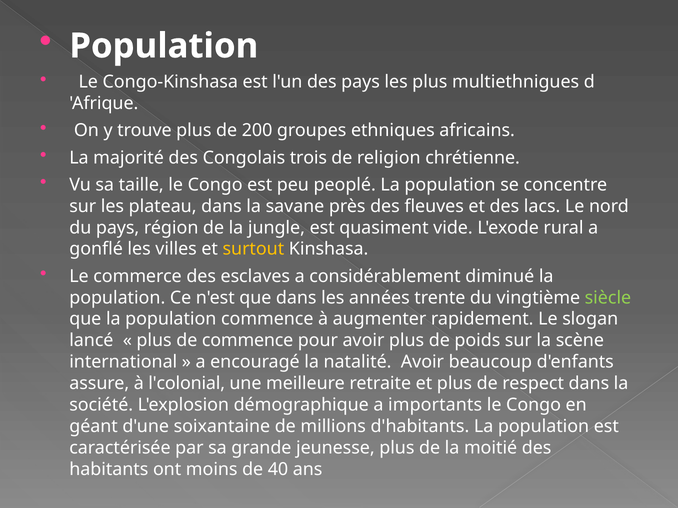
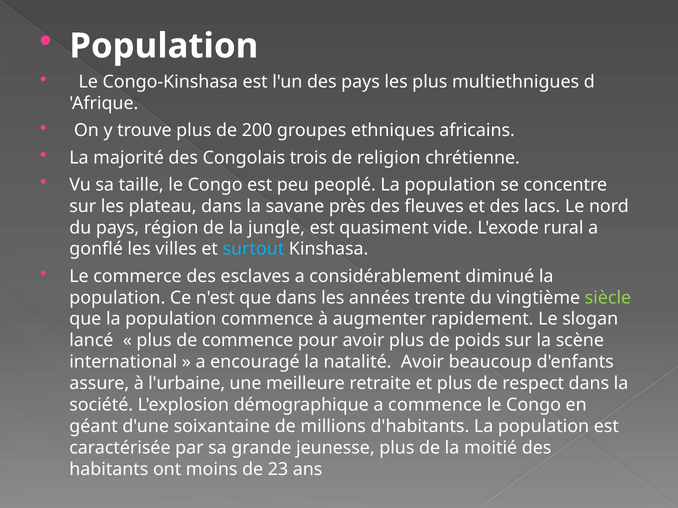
surtout colour: yellow -> light blue (253, 249)
l'colonial: l'colonial -> l'urbaine (187, 384)
a importants: importants -> commence (435, 405)
40: 40 -> 23 (278, 470)
